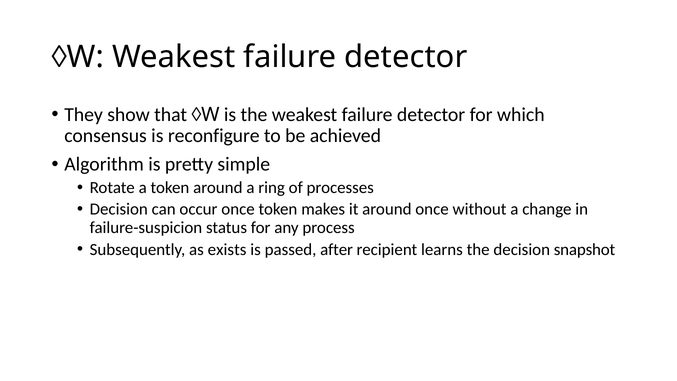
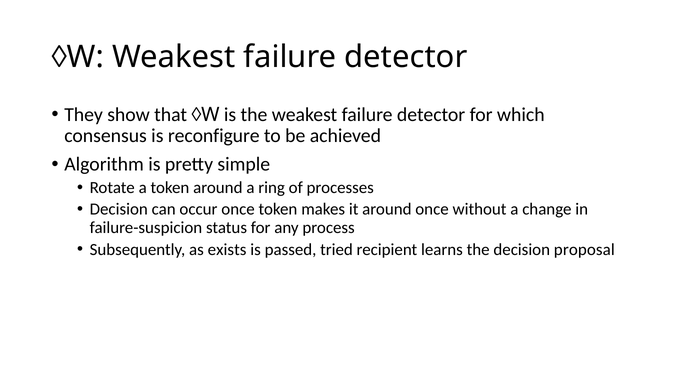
after: after -> tried (337, 249)
snapshot: snapshot -> proposal (584, 249)
